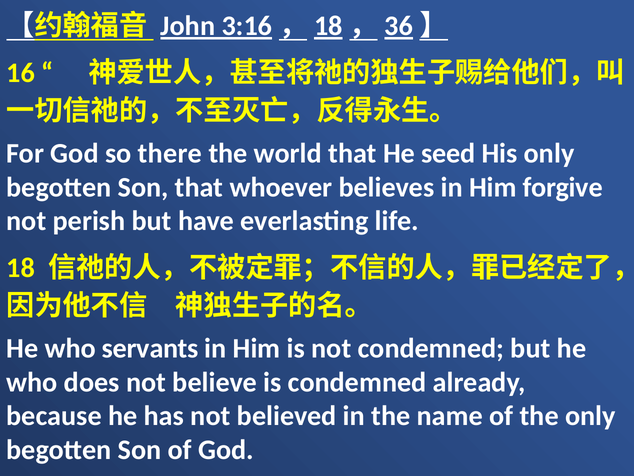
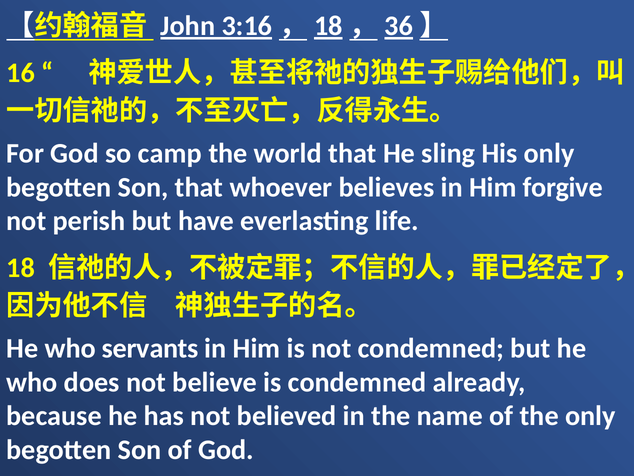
there: there -> camp (170, 153)
seed: seed -> sling (448, 153)
